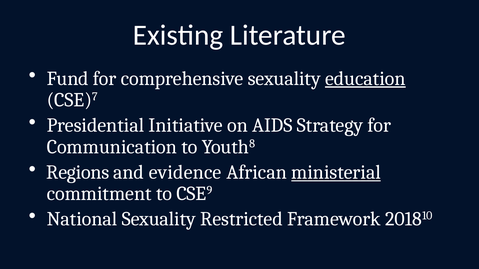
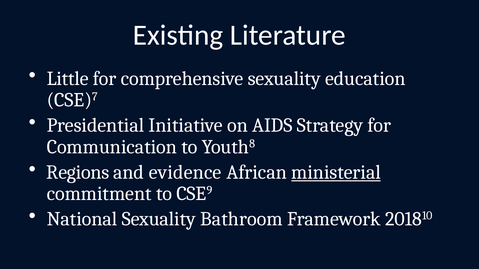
Fund: Fund -> Little (68, 79)
education underline: present -> none (365, 79)
Restricted: Restricted -> Bathroom (241, 219)
